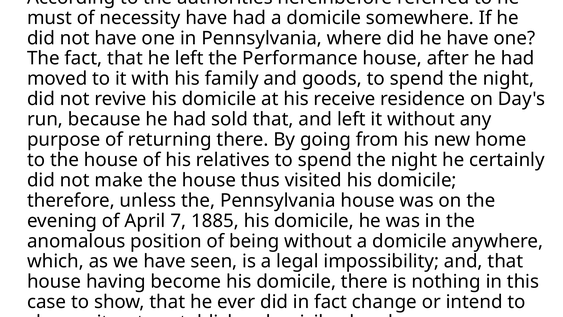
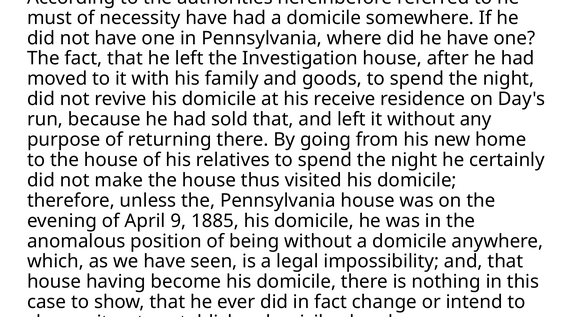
Performance: Performance -> Investigation (300, 58)
7: 7 -> 9 (178, 221)
